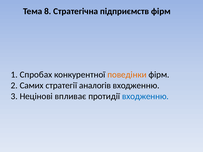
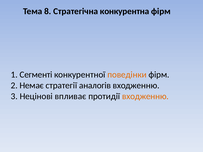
підприємств: підприємств -> конкурентна (125, 11)
Спробах: Спробах -> Сегменті (36, 75)
Самих: Самих -> Немає (32, 86)
входженню colour: blue -> orange (145, 96)
